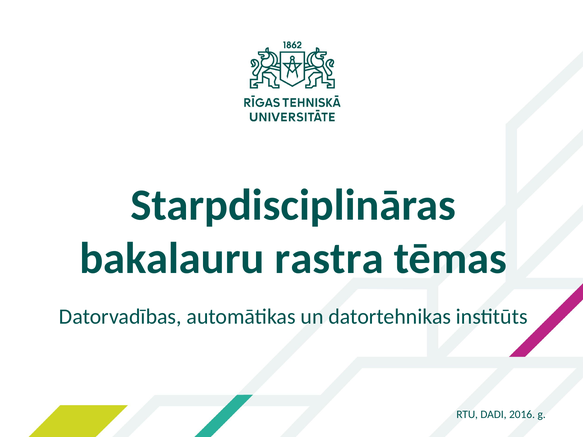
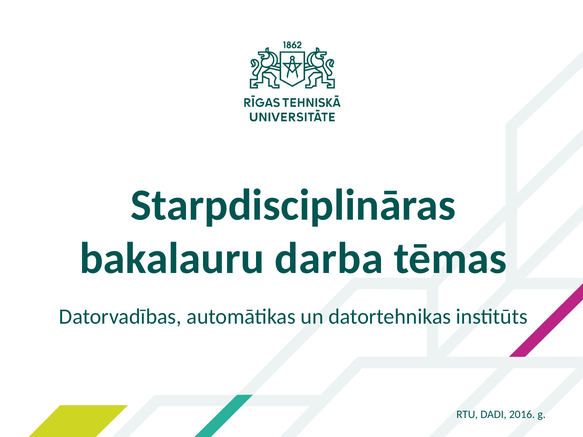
rastra: rastra -> darba (329, 259)
